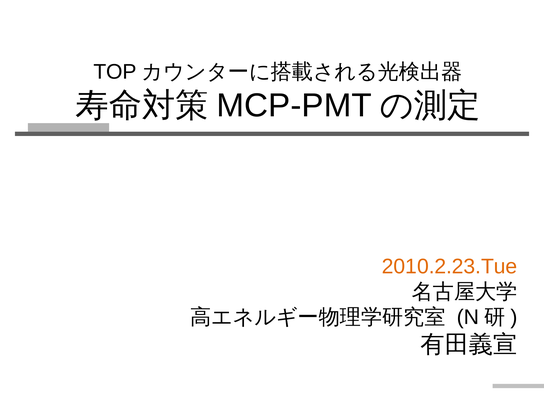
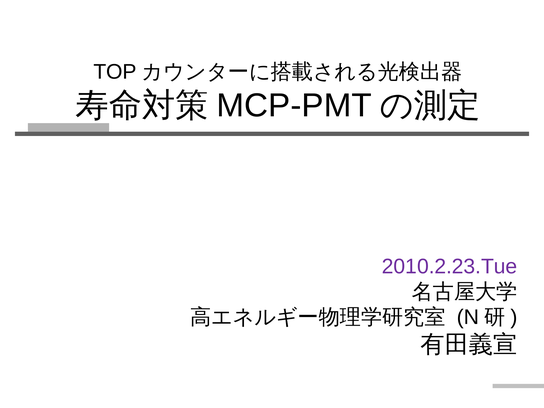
2010.2.23.Tue colour: orange -> purple (450, 266)
